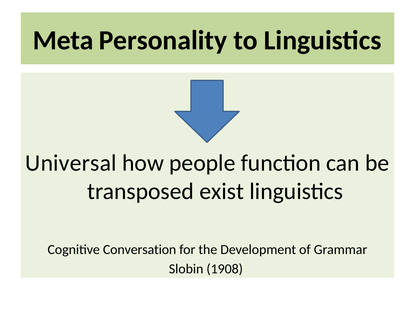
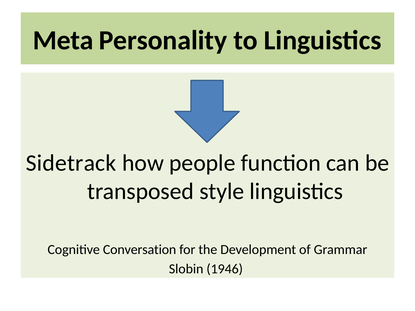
Universal: Universal -> Sidetrack (71, 163)
exist: exist -> style (222, 192)
1908: 1908 -> 1946 (225, 269)
